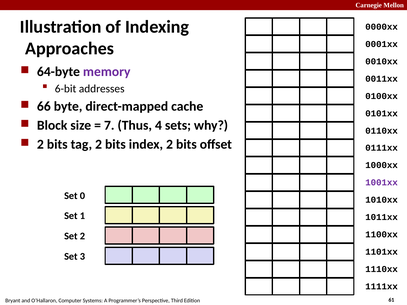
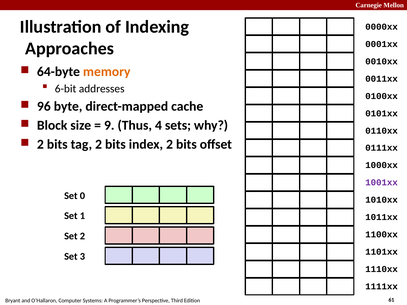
memory colour: purple -> orange (107, 72)
66: 66 -> 96 (44, 107)
7: 7 -> 9 (109, 126)
